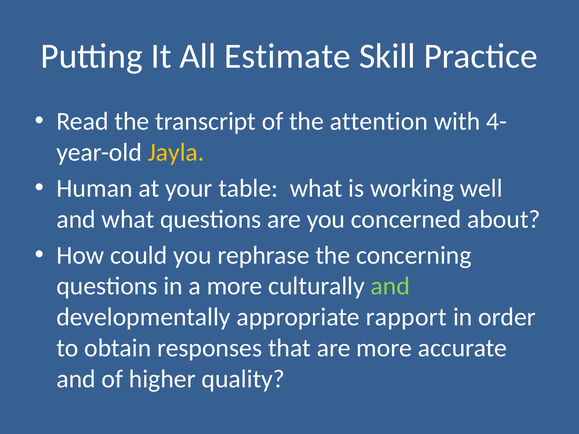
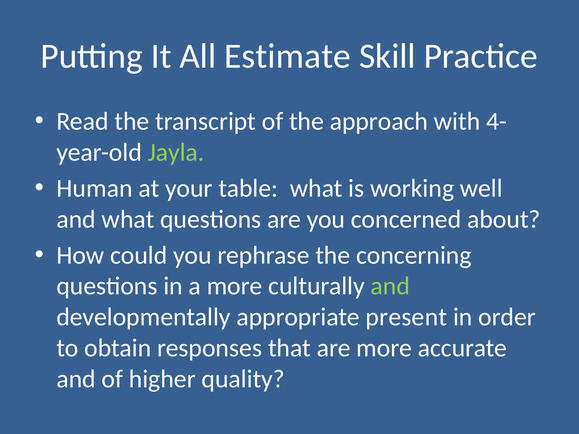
attention: attention -> approach (379, 121)
Jayla colour: yellow -> light green (176, 152)
rapport: rapport -> present (406, 317)
